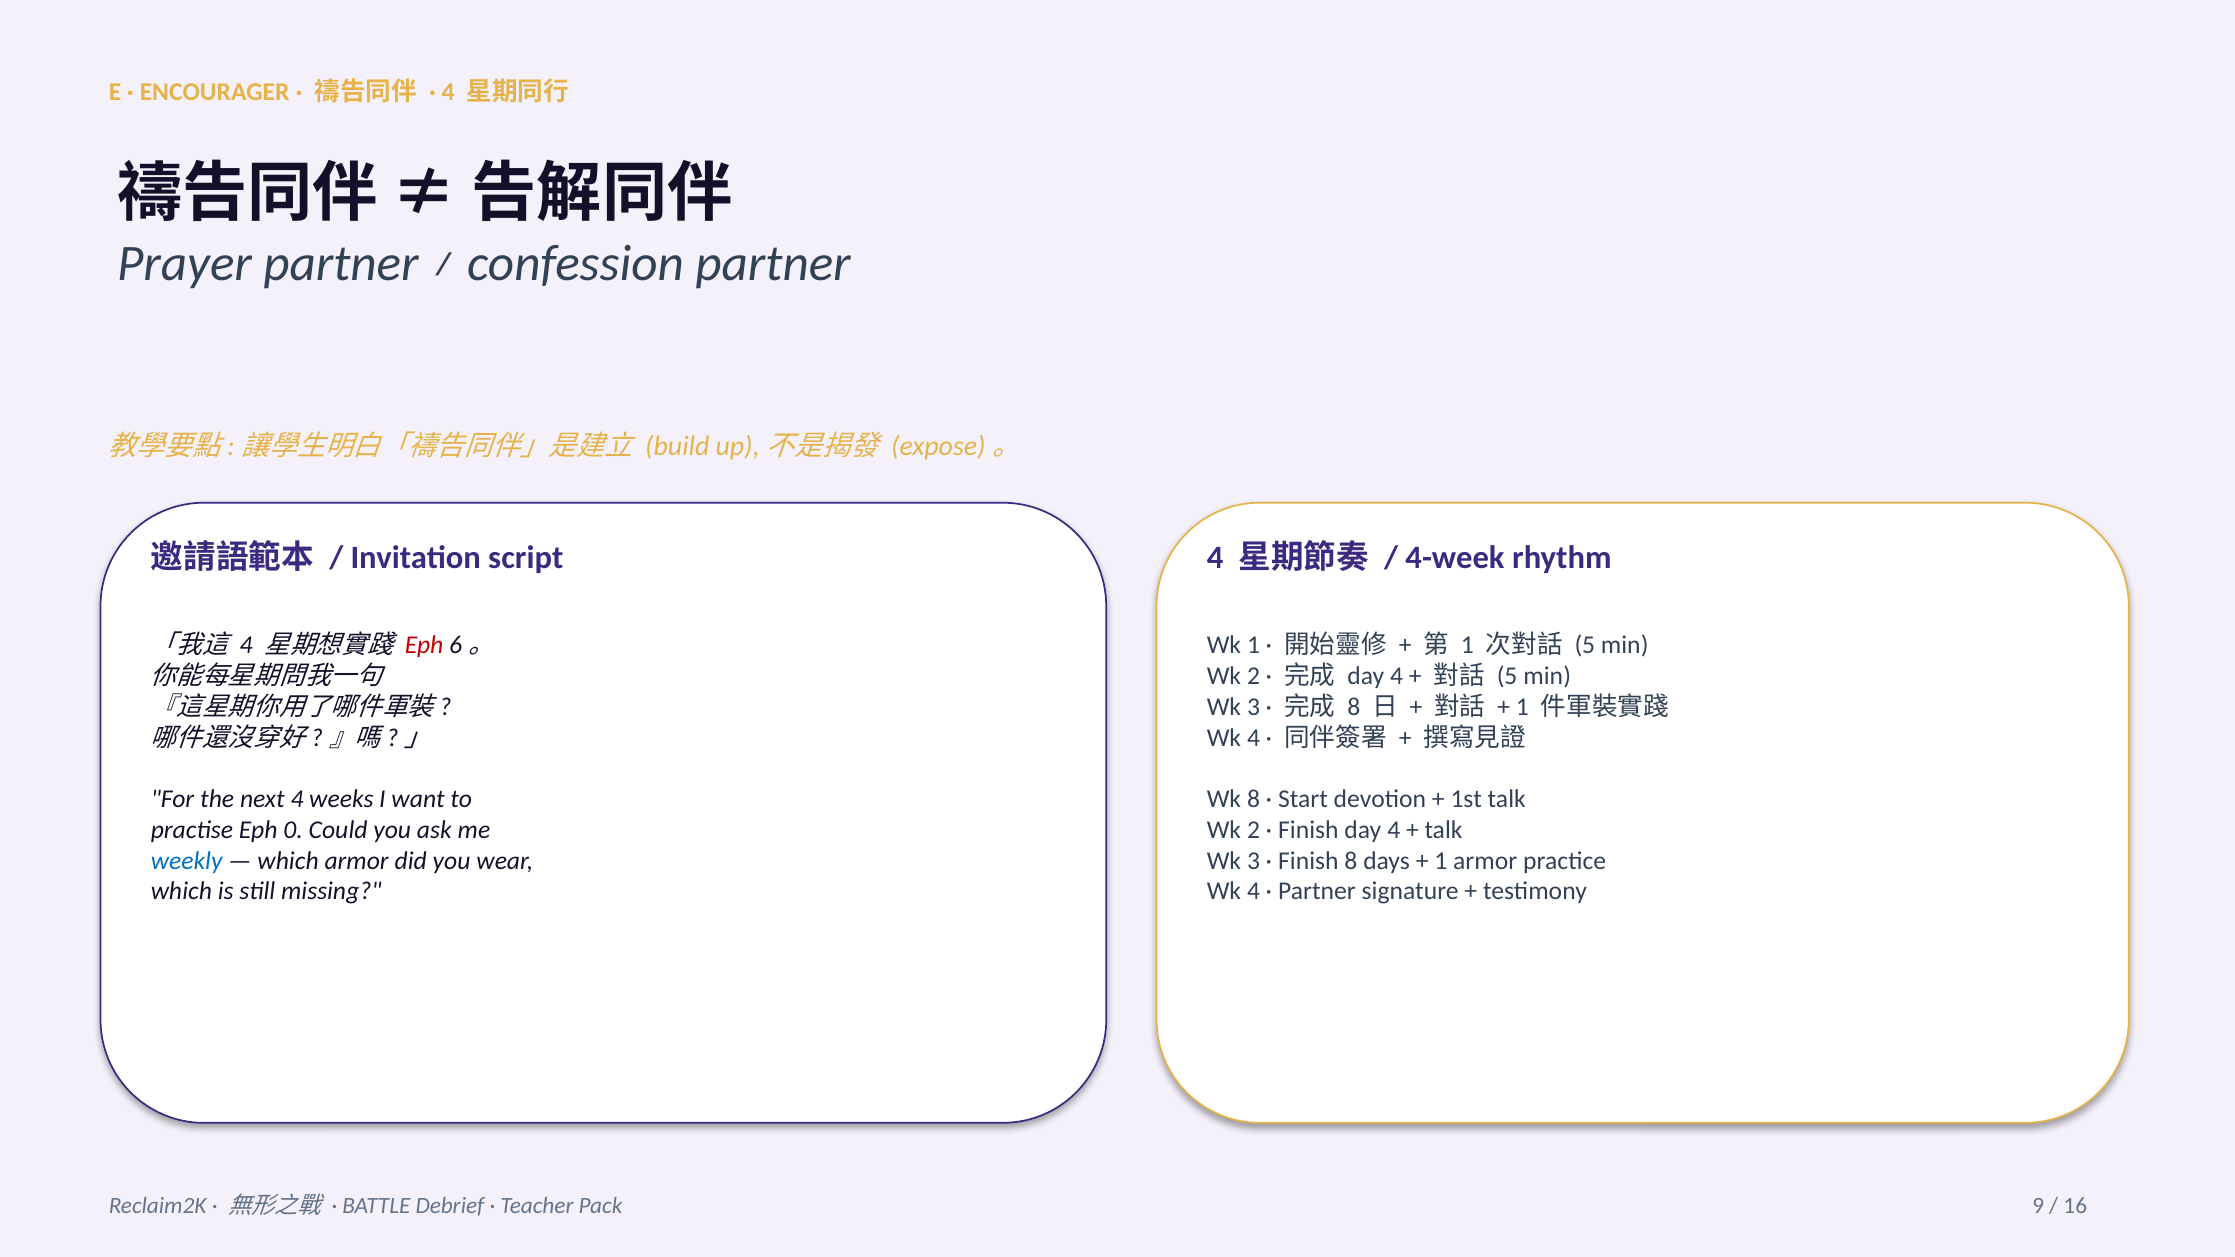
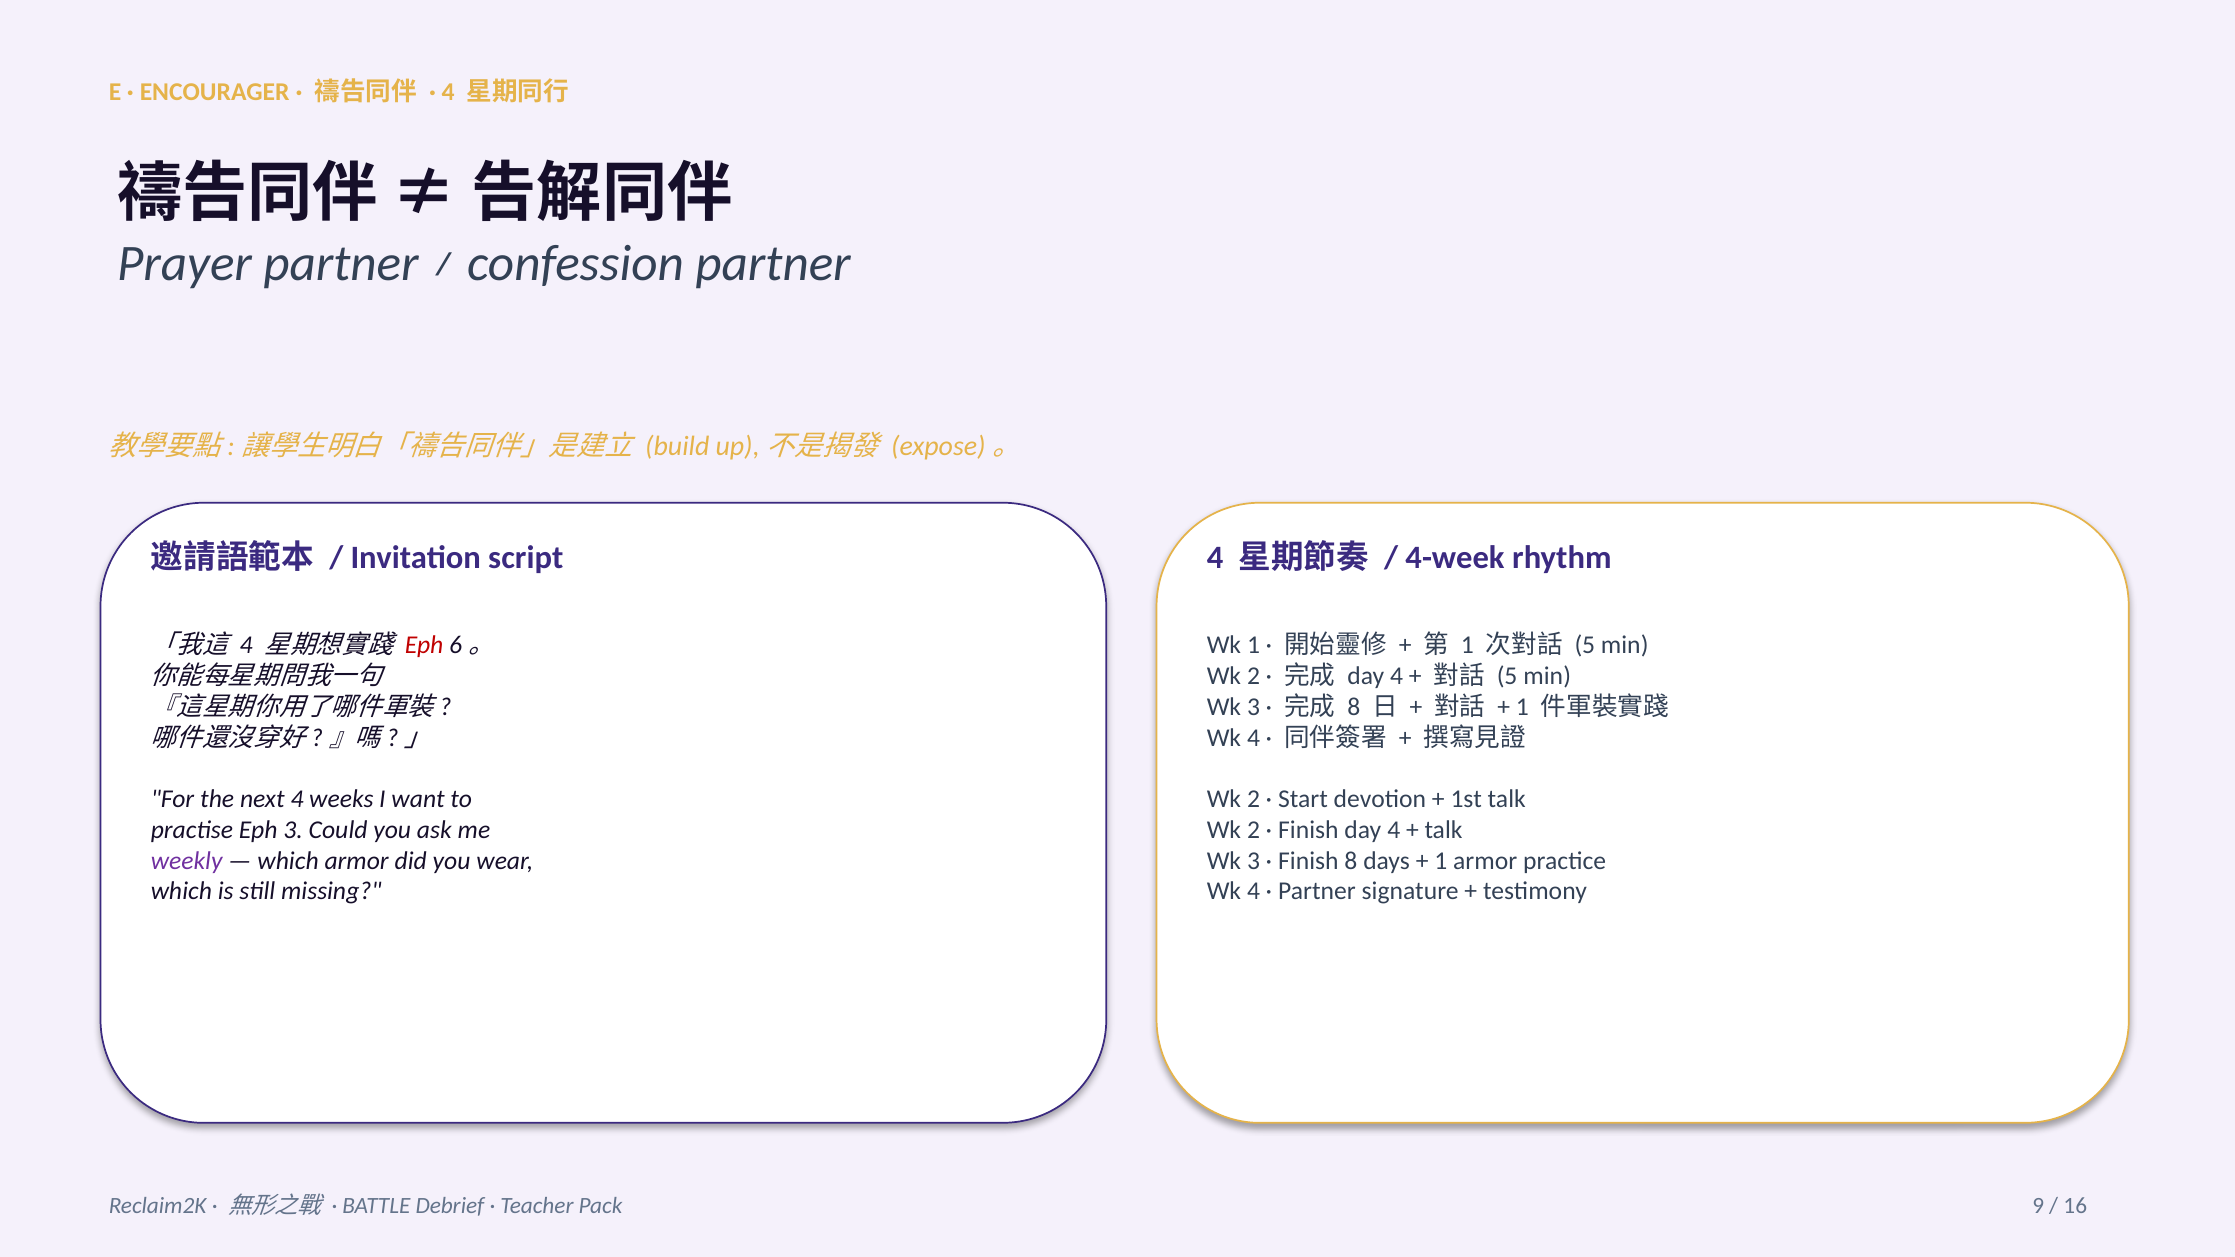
8: 8 -> 2 (1254, 799)
Eph 0: 0 -> 3 (293, 830)
weekly colour: blue -> purple (187, 861)
